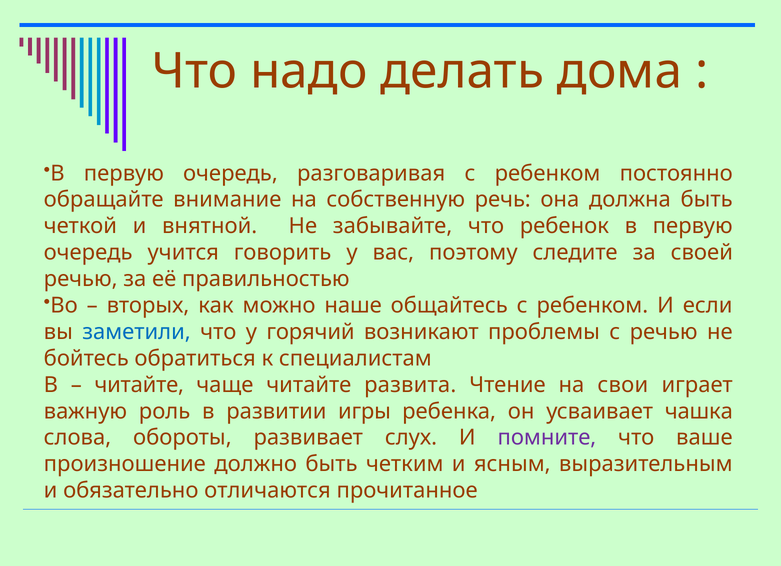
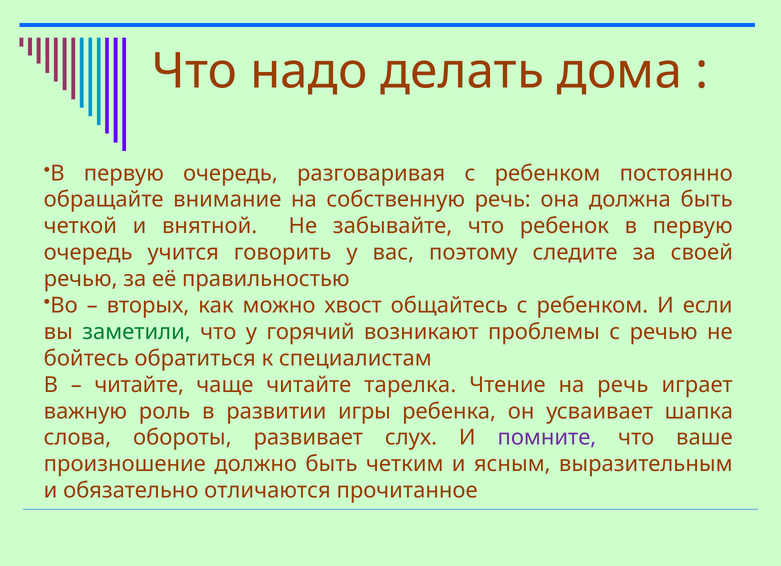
наше: наше -> хвост (353, 306)
заметили colour: blue -> green (137, 332)
развита: развита -> тарелка (410, 385)
на свои: свои -> речь (623, 385)
чашка: чашка -> шапка (699, 411)
